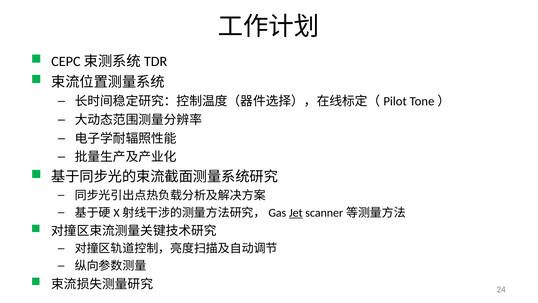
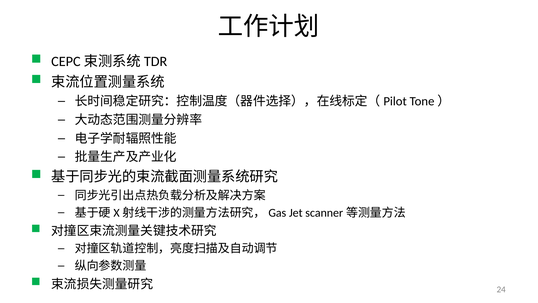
Jet underline: present -> none (296, 213)
